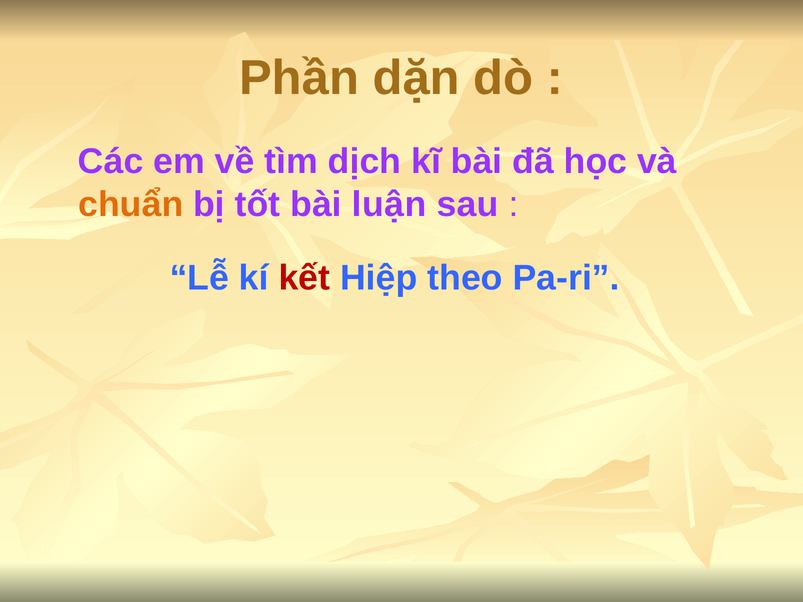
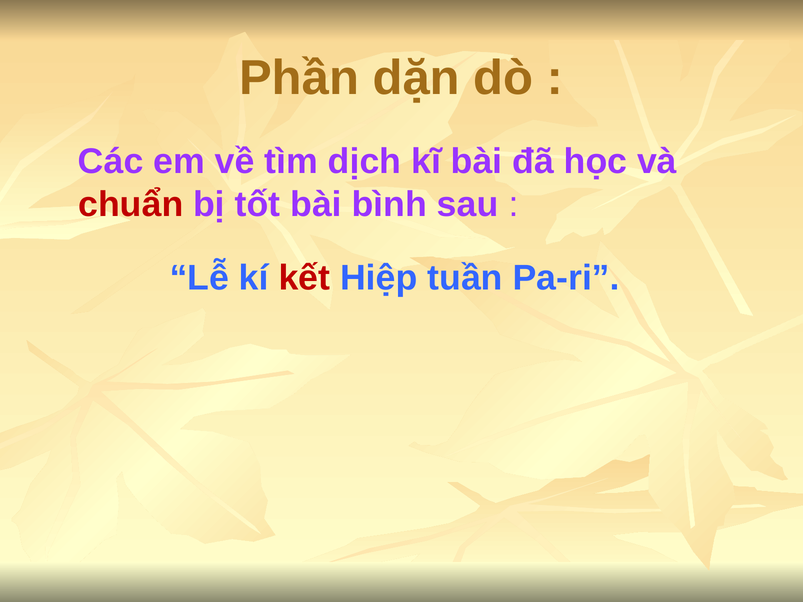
chuẩn colour: orange -> red (131, 205)
luận: luận -> bình (389, 205)
theo: theo -> tuần (465, 278)
